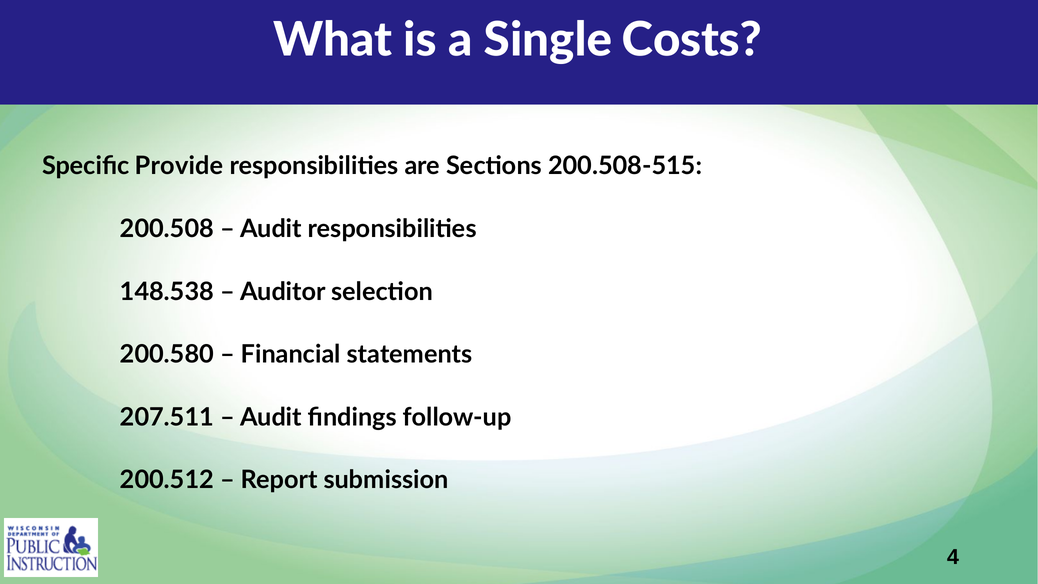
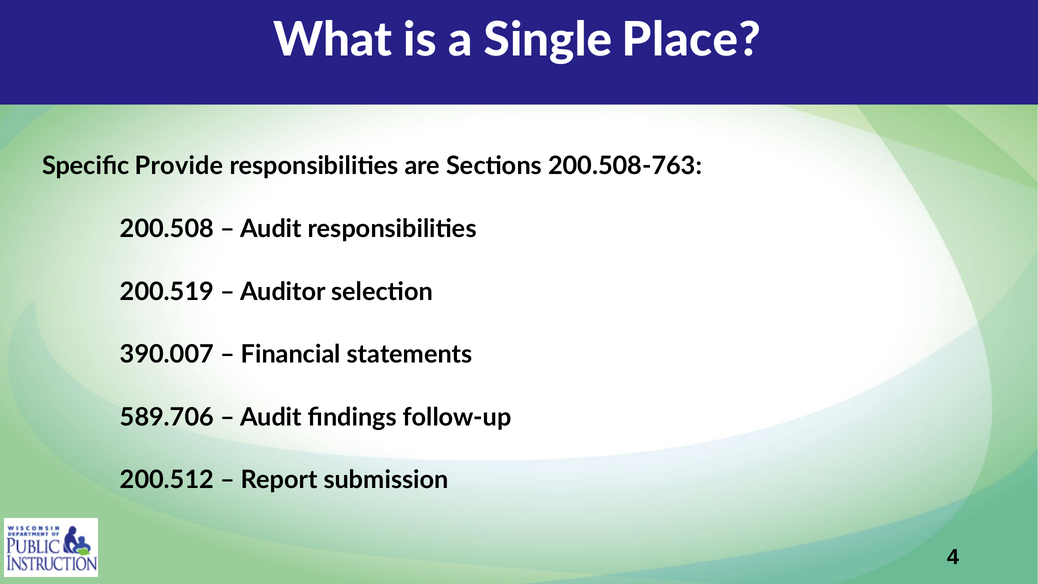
Costs: Costs -> Place (691, 40)
200.508-515: 200.508-515 -> 200.508-763 (625, 166)
148.538: 148.538 -> 200.519 (167, 292)
200.580: 200.580 -> 390.007 (167, 354)
207.511: 207.511 -> 589.706 (167, 417)
